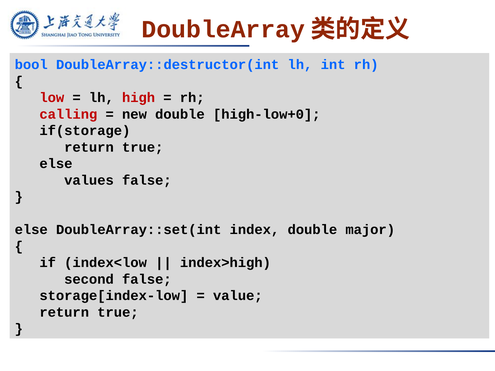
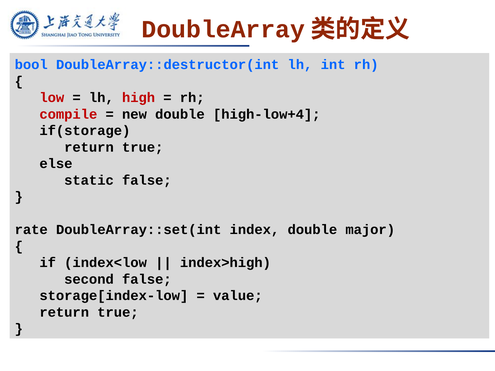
calling: calling -> compile (68, 114)
high-low+0: high-low+0 -> high-low+4 (267, 114)
values: values -> static (89, 180)
else: else -> rate (31, 230)
